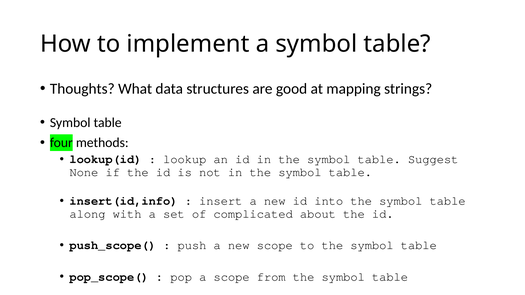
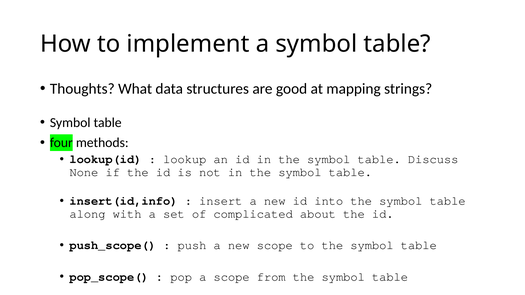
Suggest: Suggest -> Discuss (433, 159)
